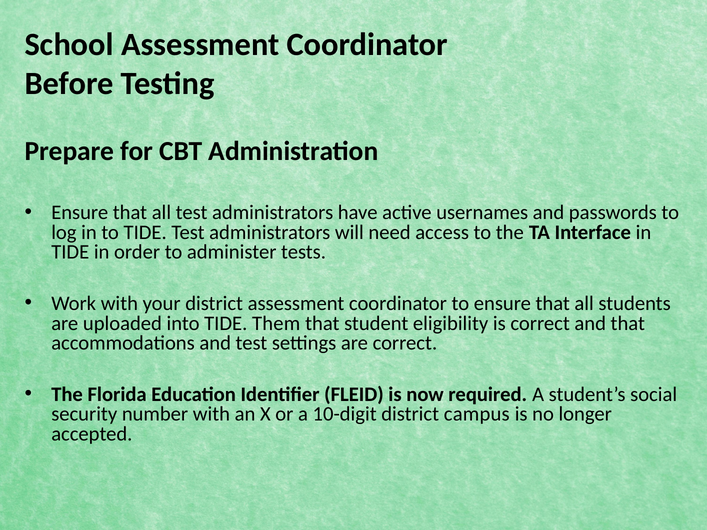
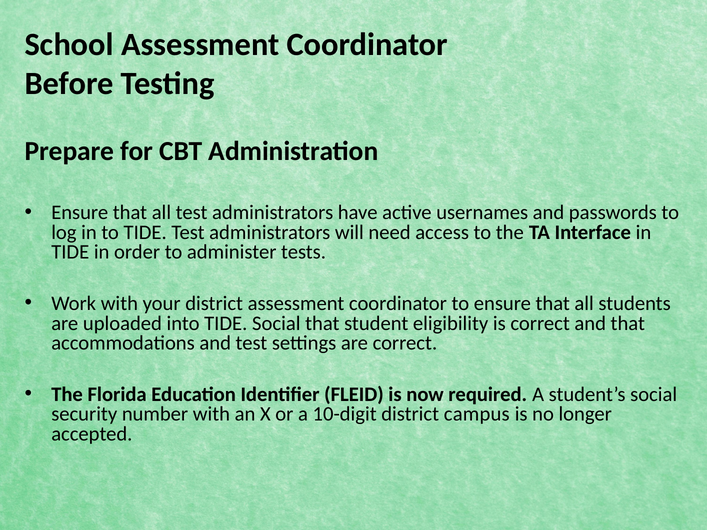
TIDE Them: Them -> Social (276, 323)
